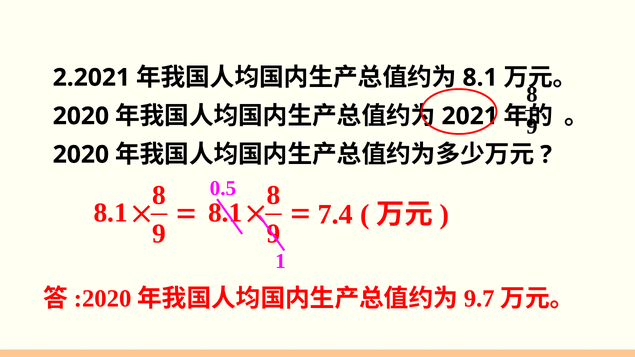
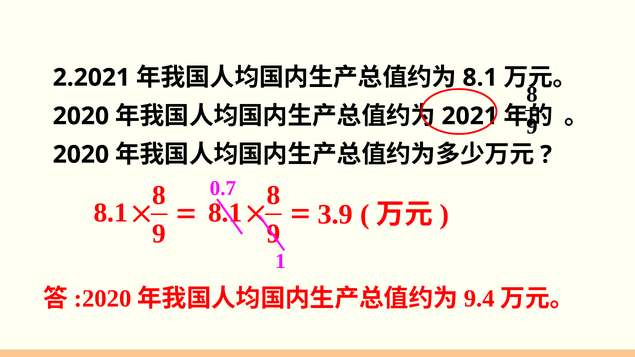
0.5: 0.5 -> 0.7 (223, 188)
7.4: 7.4 -> 3.9 (335, 215)
9.7: 9.7 -> 9.4 (479, 299)
